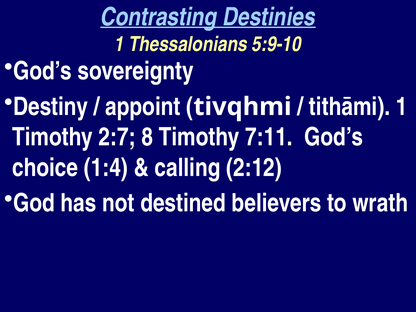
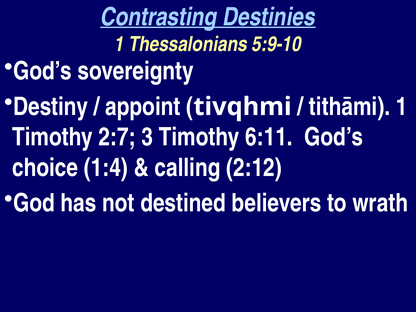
8: 8 -> 3 (147, 137)
7:11: 7:11 -> 6:11 (269, 137)
